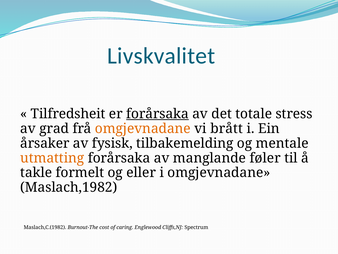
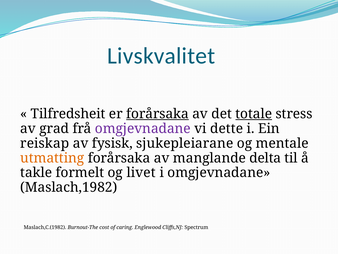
totale underline: none -> present (254, 114)
omgjevnadane colour: orange -> purple (143, 128)
brått: brått -> dette (227, 128)
årsaker: årsaker -> reiskap (45, 143)
tilbakemelding: tilbakemelding -> sjukepleiarane (185, 143)
føler: føler -> delta (265, 158)
eller: eller -> livet (141, 172)
